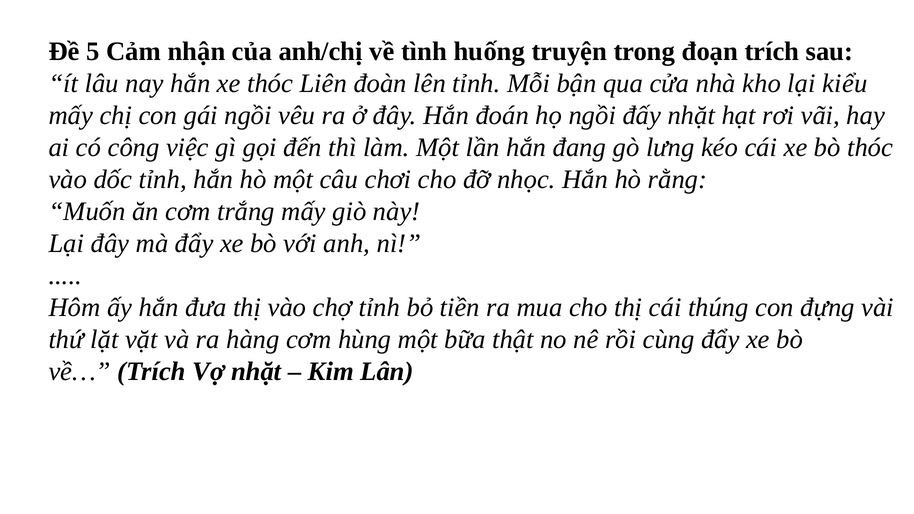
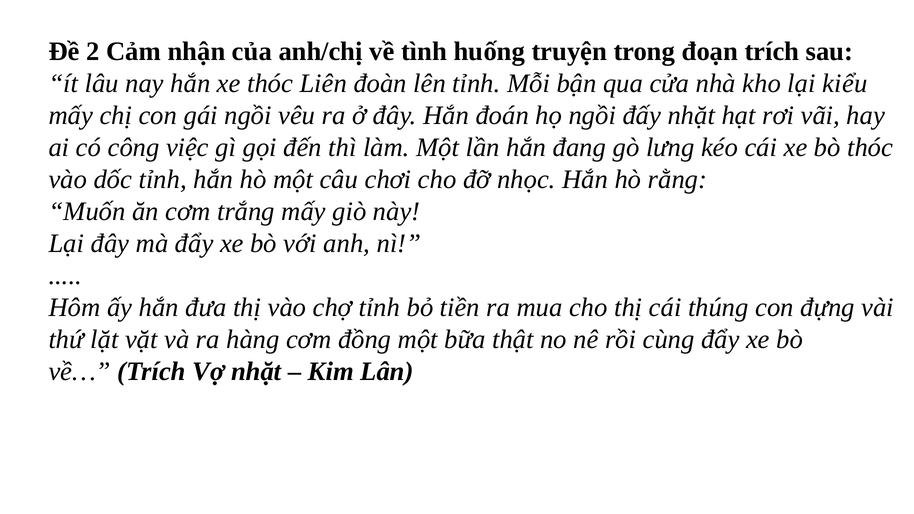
5: 5 -> 2 (93, 52)
hùng: hùng -> đồng (365, 340)
